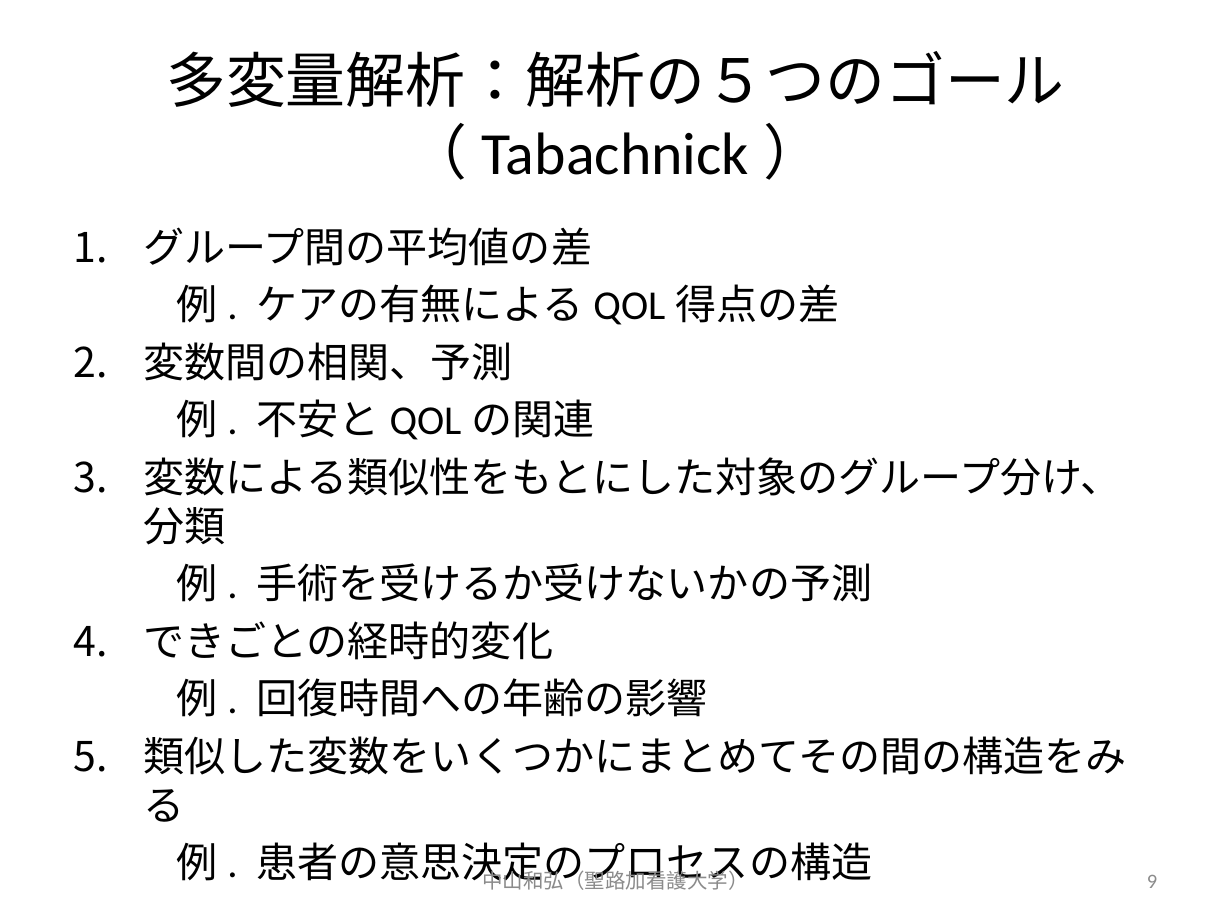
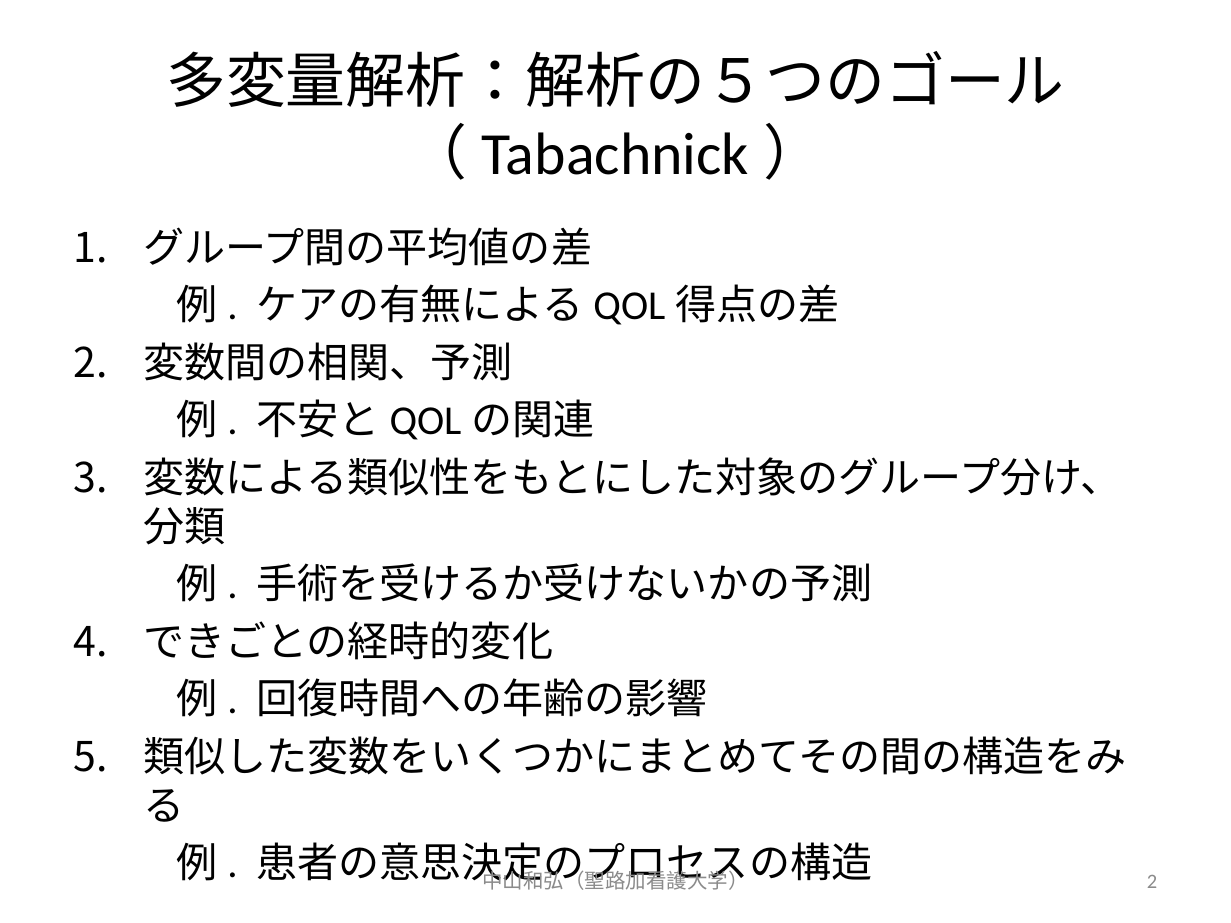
9: 9 -> 2 (1152, 881)
